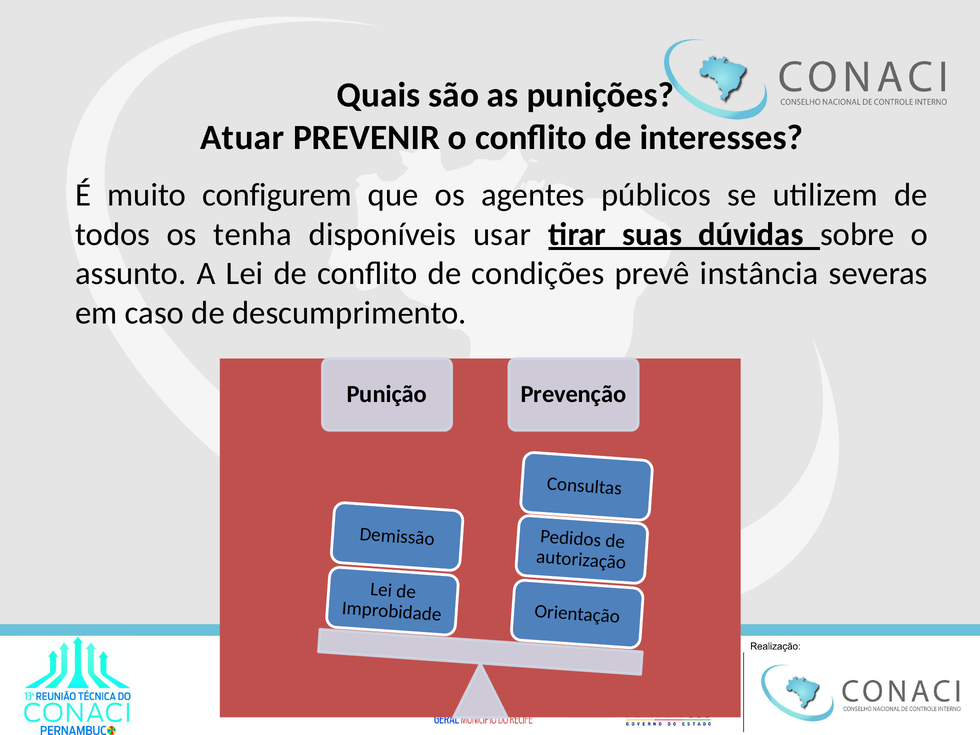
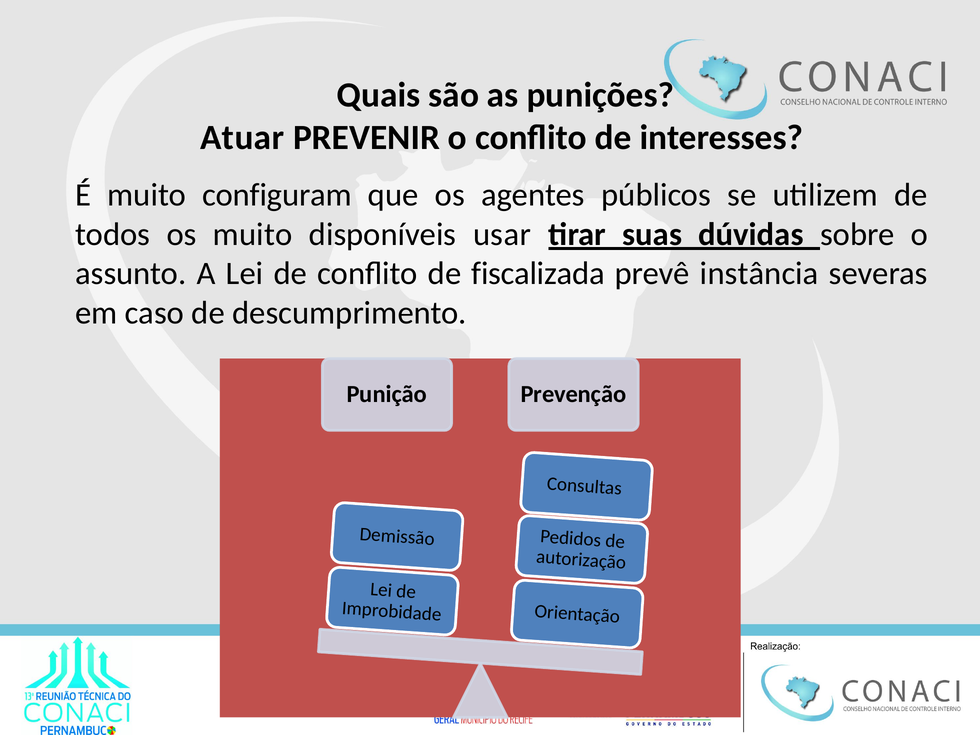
configurem: configurem -> configuram (277, 195)
os tenha: tenha -> muito (253, 234)
condições: condições -> fiscalizada (538, 274)
